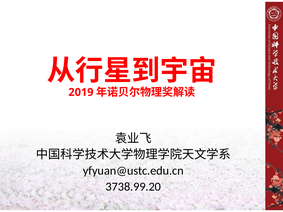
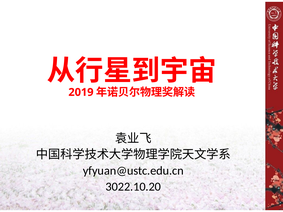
3738.99.20: 3738.99.20 -> 3022.10.20 (133, 187)
